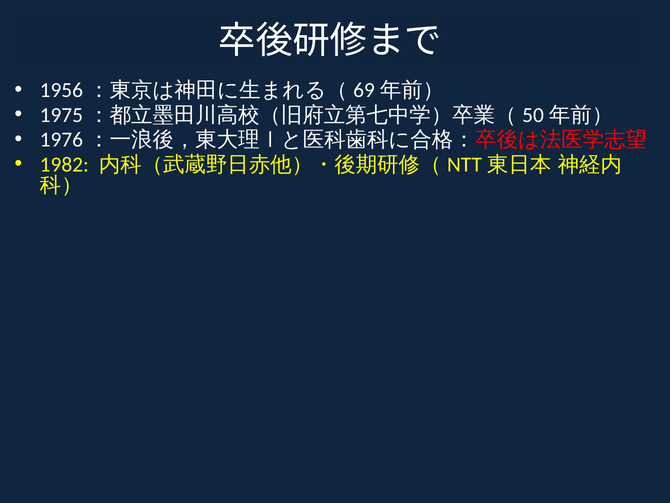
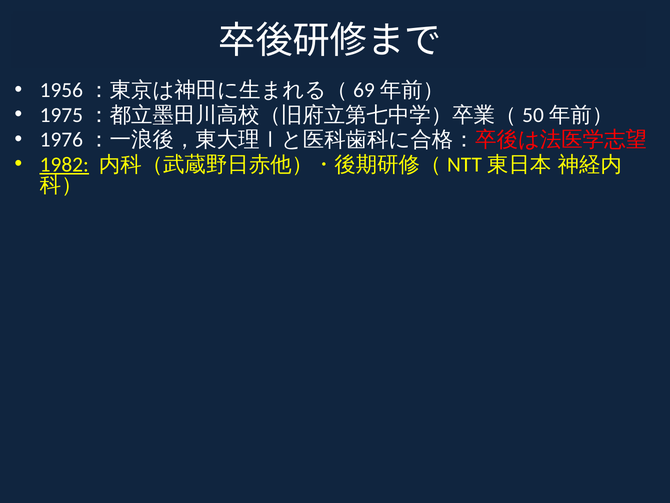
1982 underline: none -> present (64, 164)
